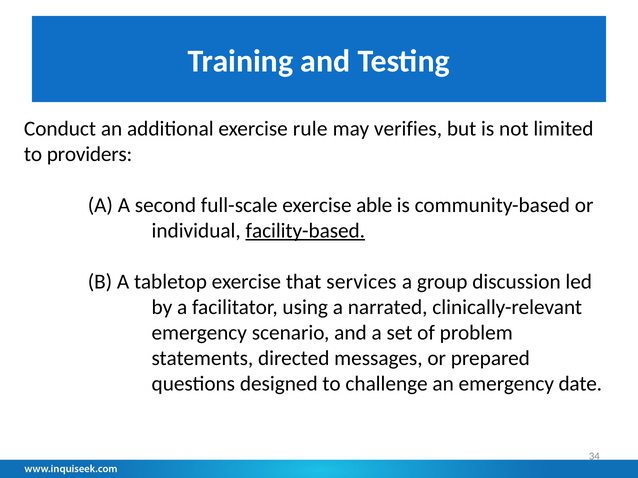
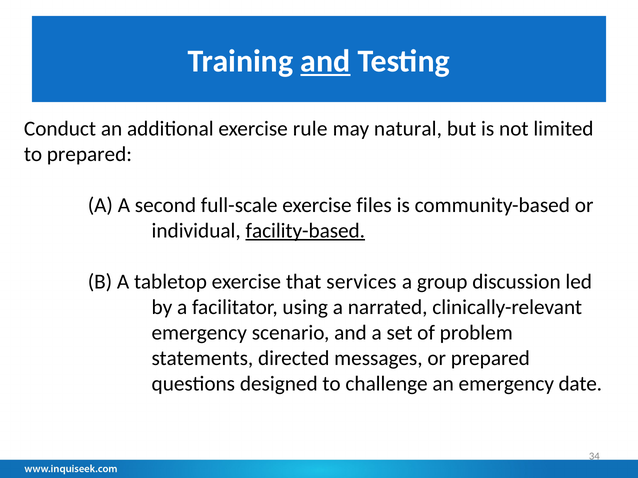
and underline: none -> present (325, 61)
verifies: verifies -> natural (408, 129)
to providers: providers -> prepared (89, 154)
able: able -> files (374, 205)
